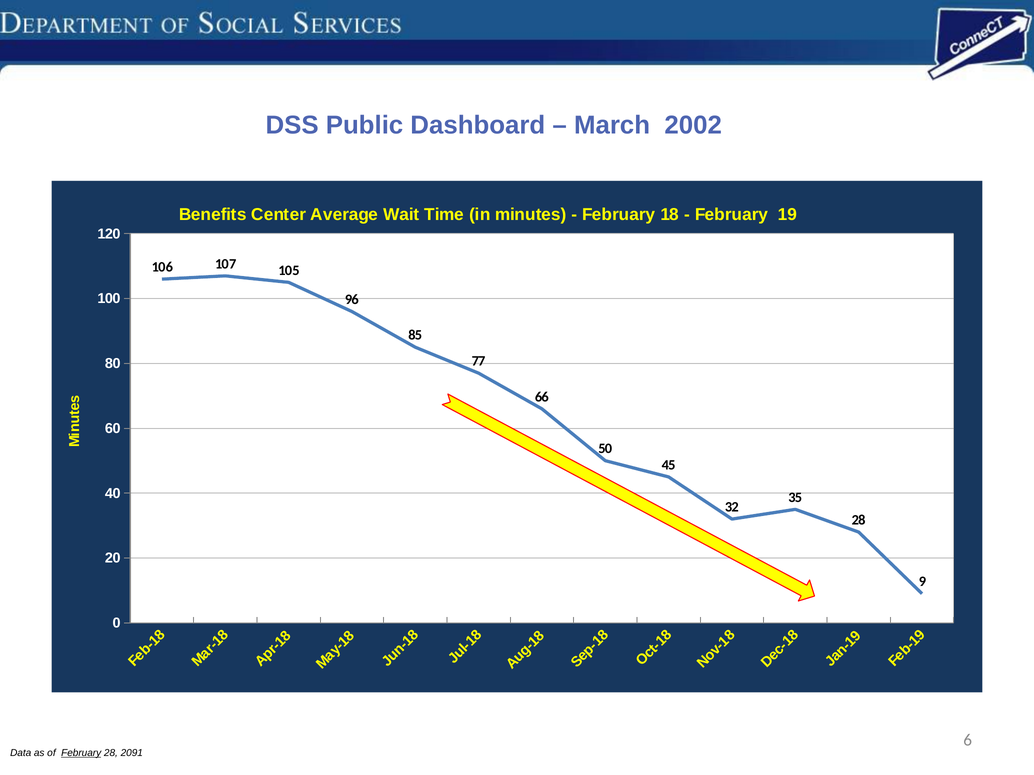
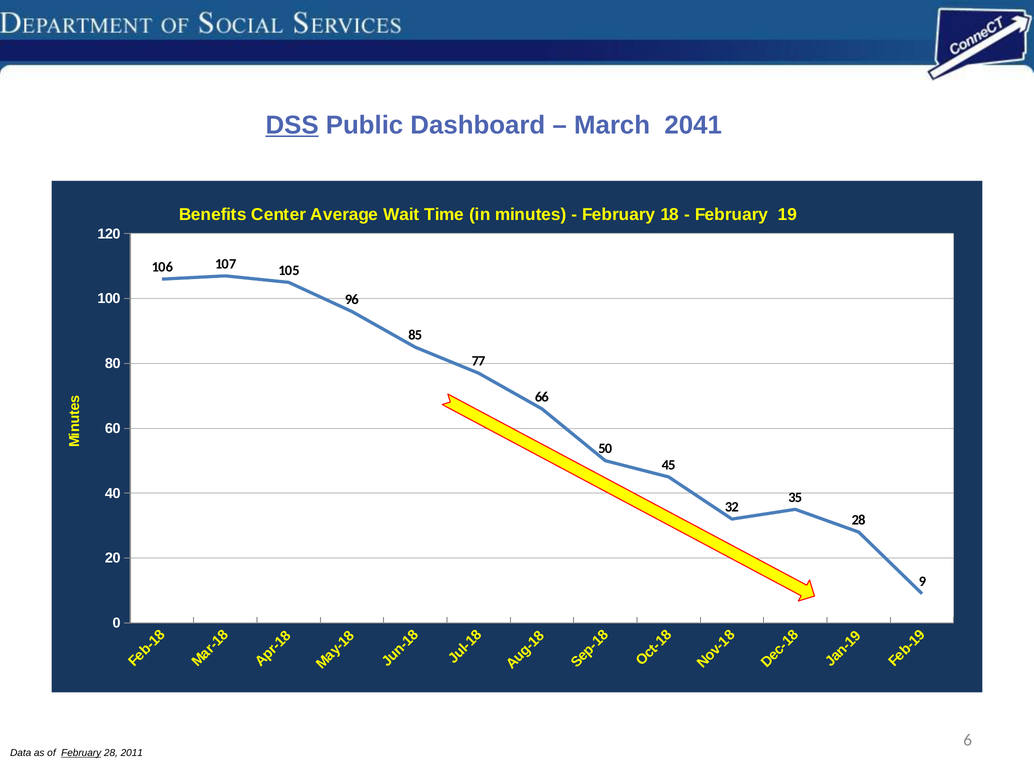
DSS underline: none -> present (292, 125)
2002: 2002 -> 2041 (693, 125)
2091: 2091 -> 2011 (132, 753)
